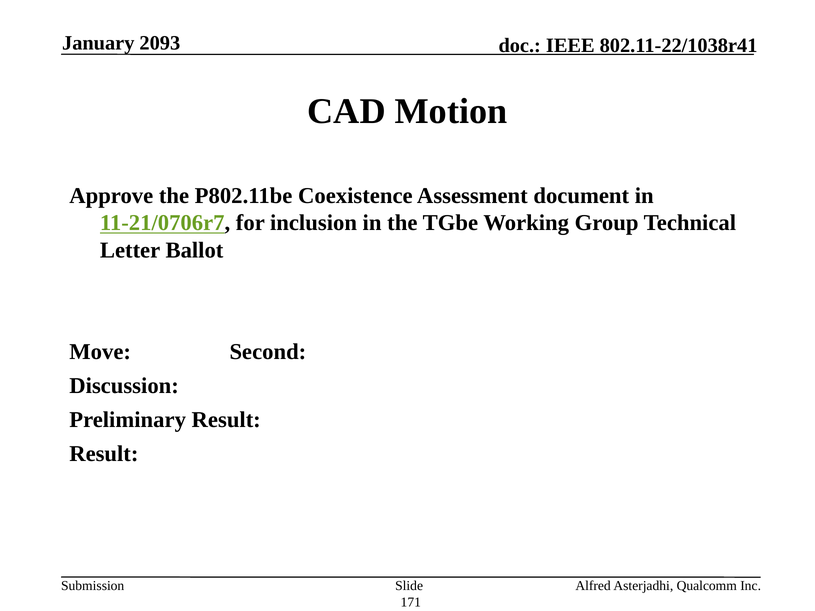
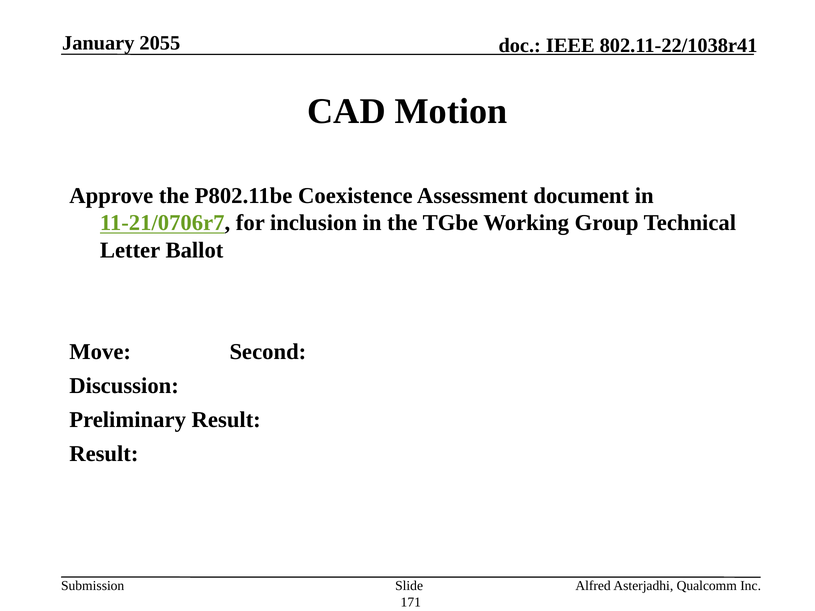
2093: 2093 -> 2055 (160, 43)
